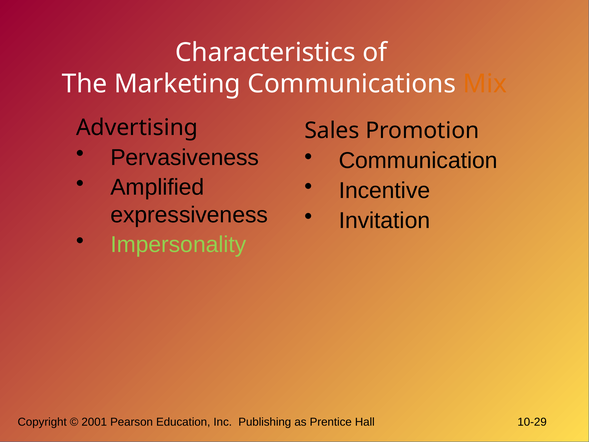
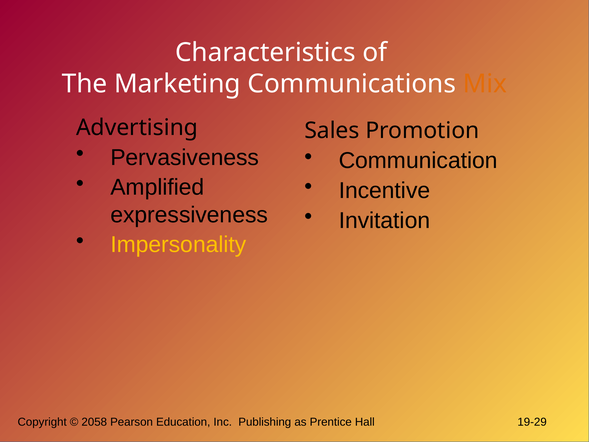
Impersonality colour: light green -> yellow (178, 245)
2001: 2001 -> 2058 (94, 422)
10-29: 10-29 -> 19-29 (532, 422)
